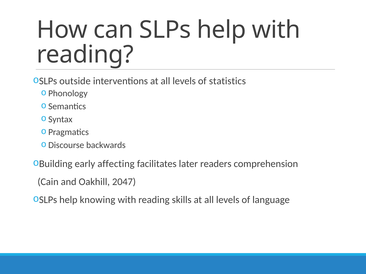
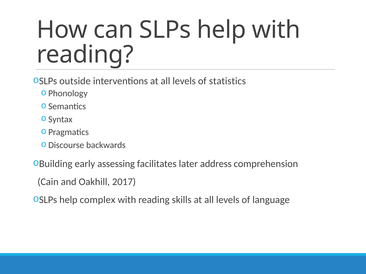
affecting: affecting -> assessing (116, 164)
readers: readers -> address (216, 164)
2047: 2047 -> 2017 (124, 182)
knowing: knowing -> complex (98, 200)
